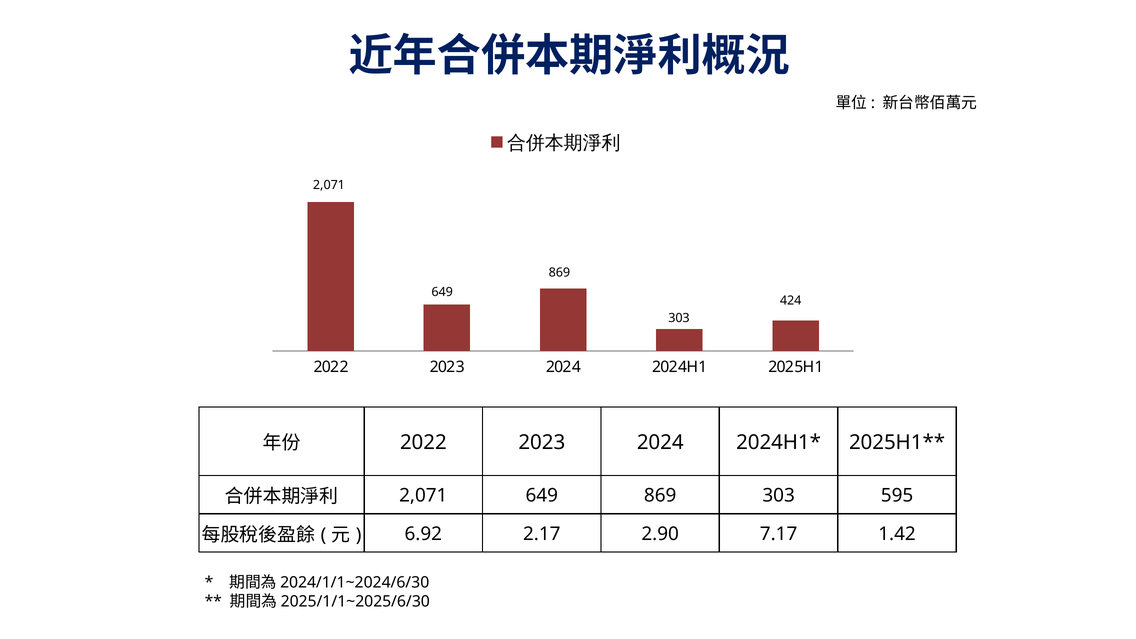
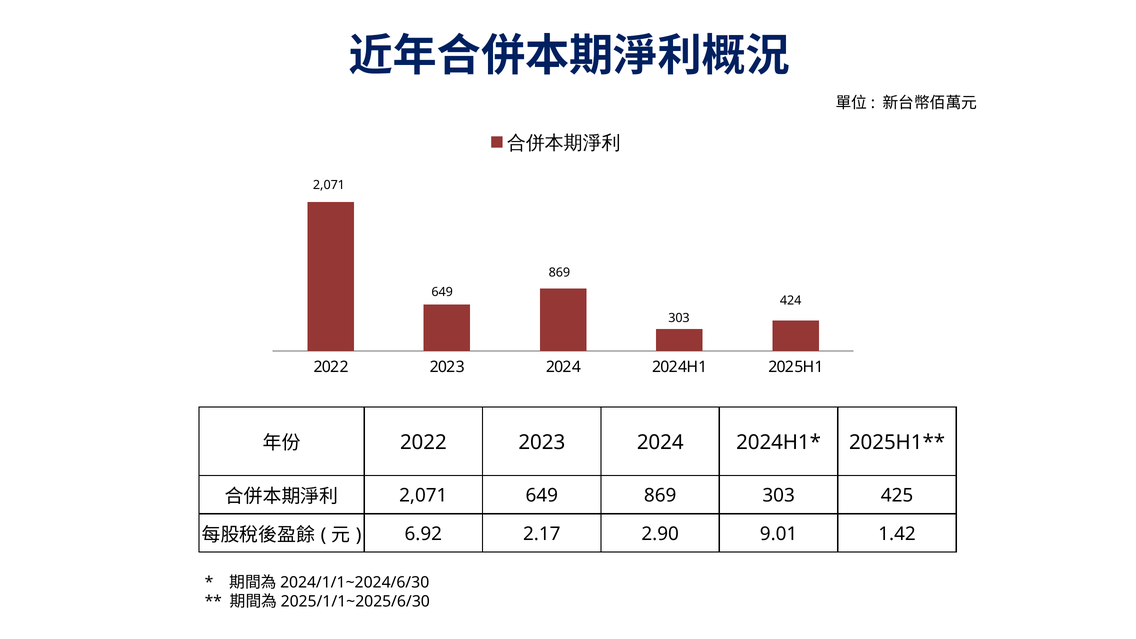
595: 595 -> 425 (897, 496)
7.17: 7.17 -> 9.01 (779, 534)
